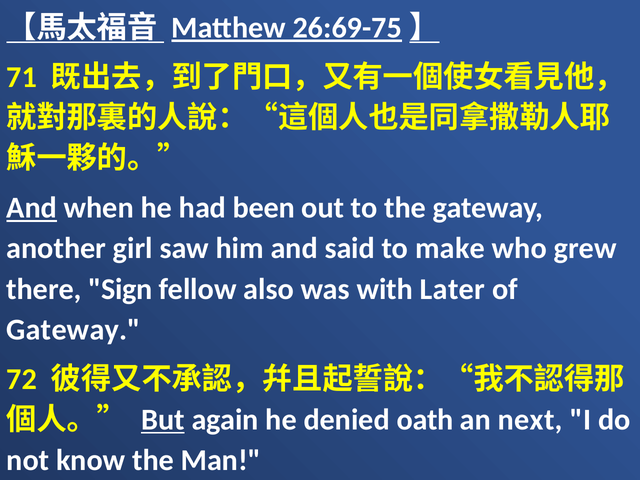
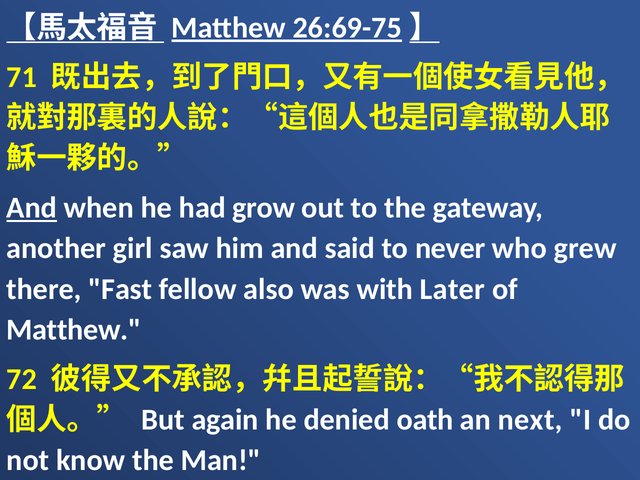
been: been -> grow (264, 208)
make: make -> never (450, 249)
Sign: Sign -> Fast (120, 289)
Gateway: Gateway -> Matthew (74, 330)
But underline: present -> none (163, 420)
